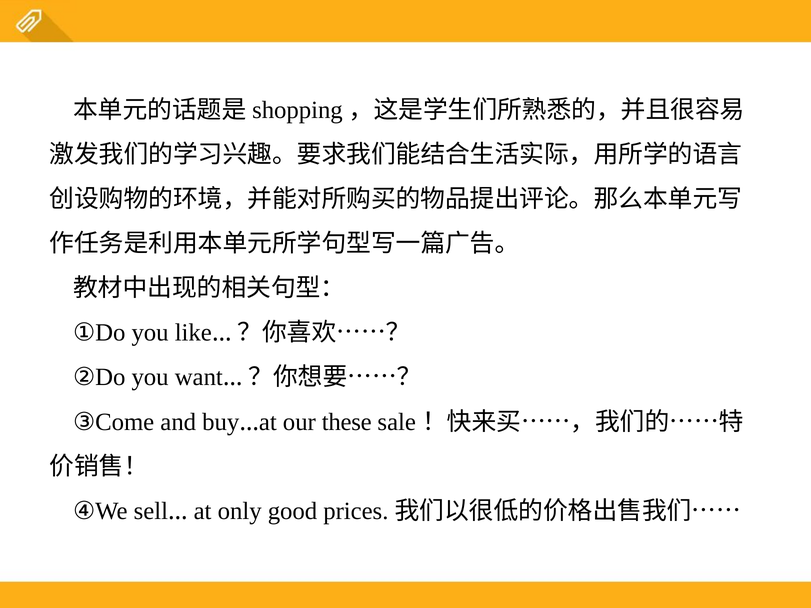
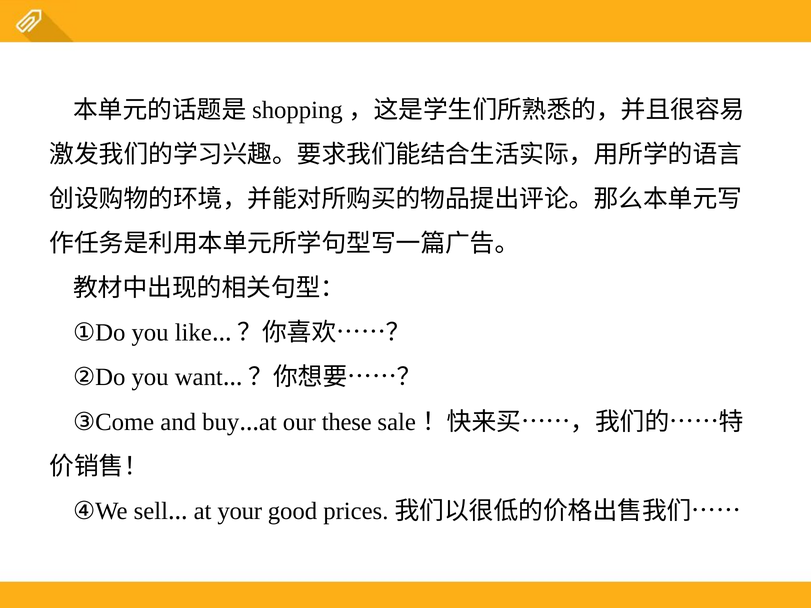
only: only -> your (240, 511)
